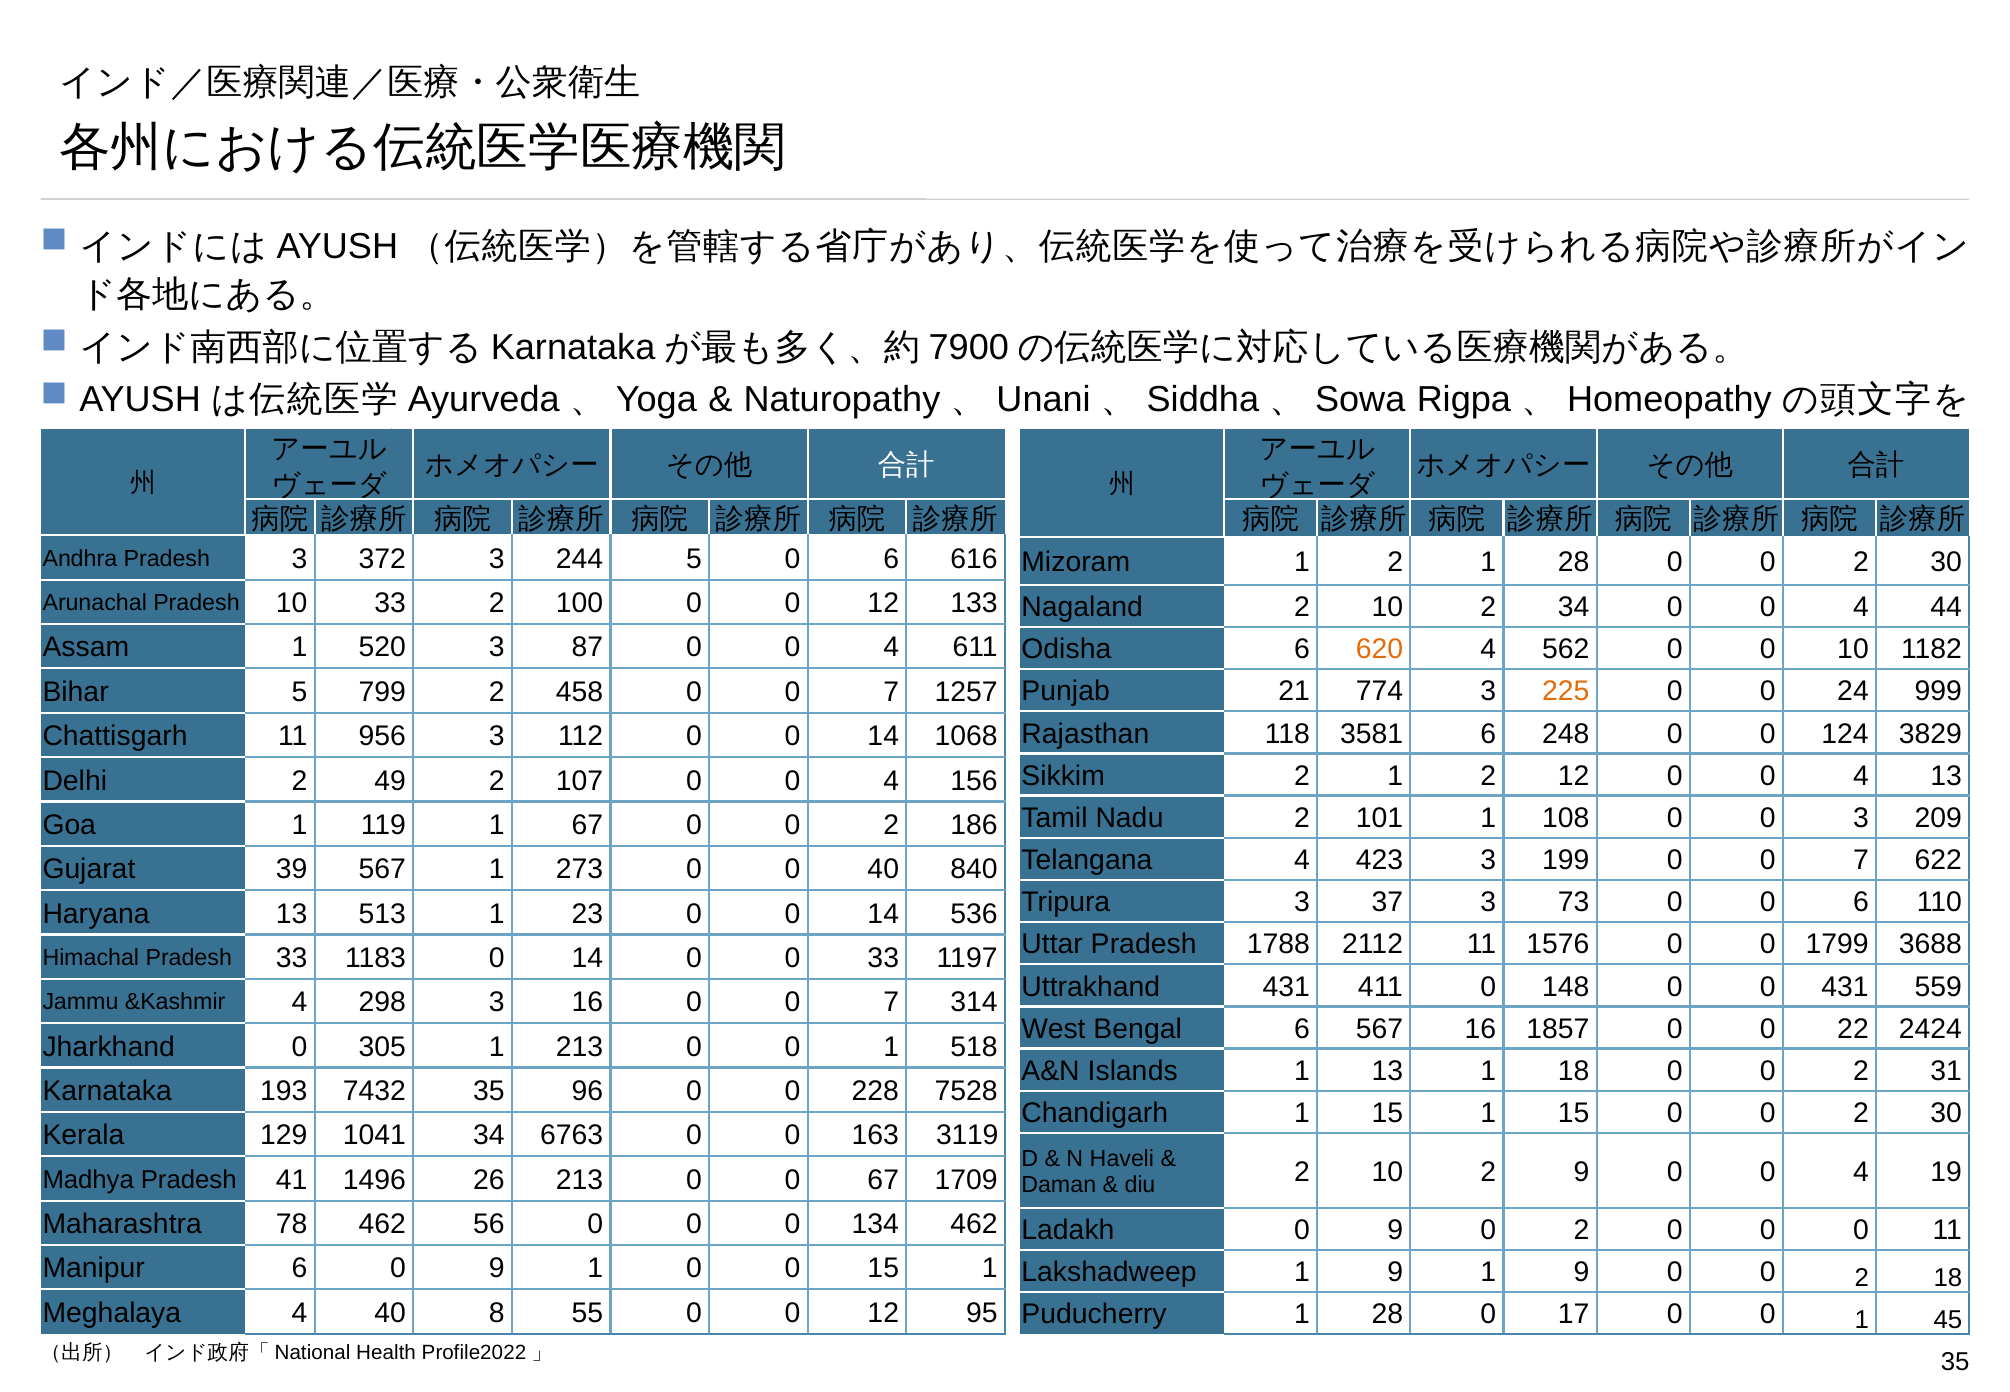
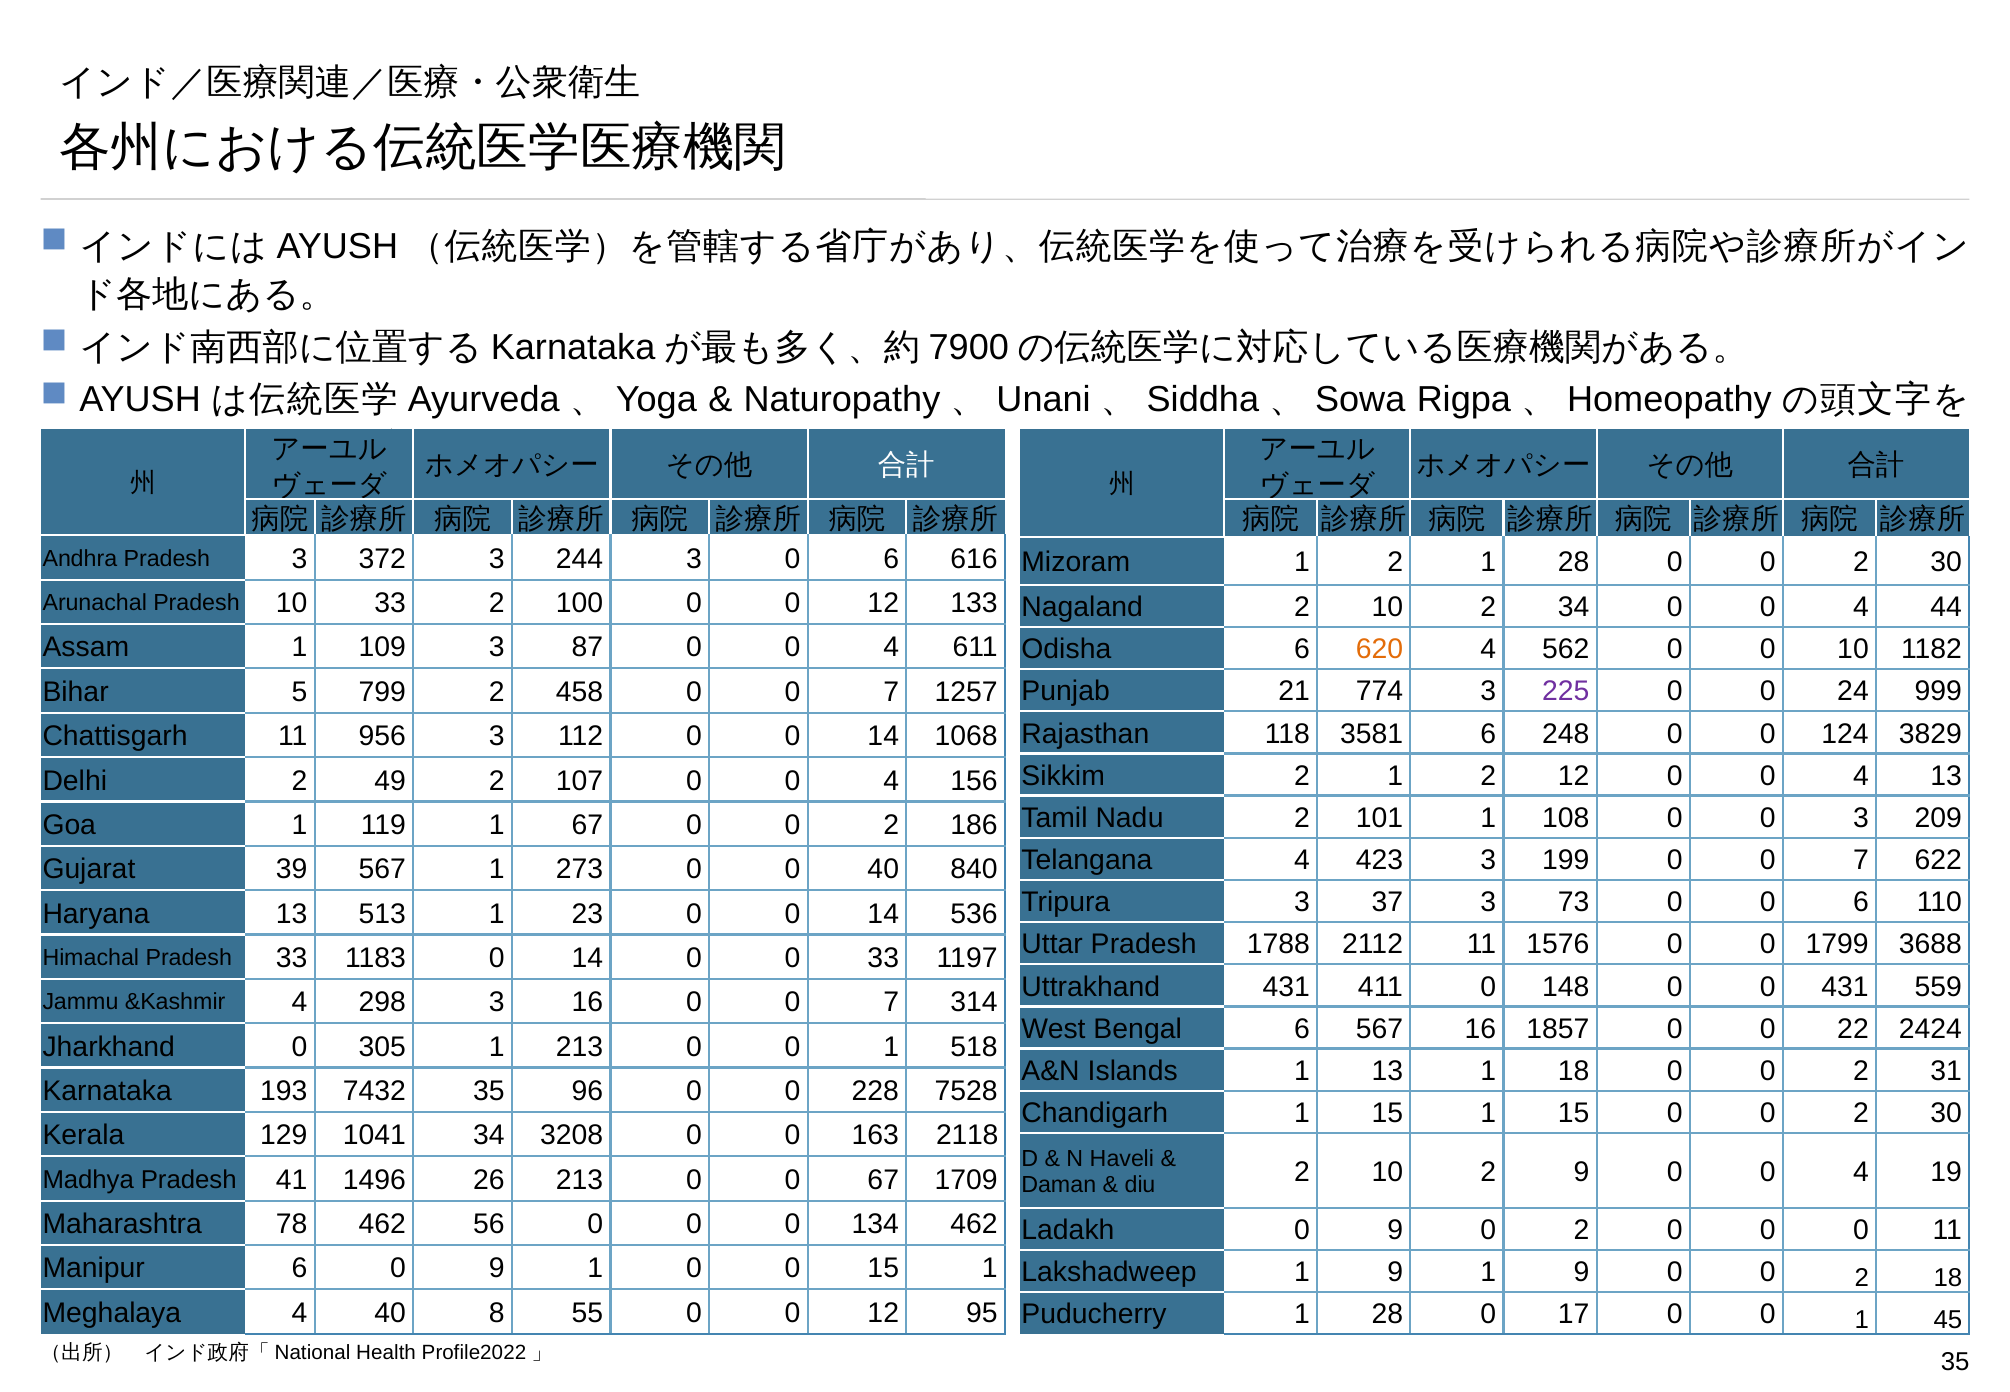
244 5: 5 -> 3 (694, 559)
520: 520 -> 109 (382, 647)
225 colour: orange -> purple (1566, 691)
6763: 6763 -> 3208 (572, 1135)
3119: 3119 -> 2118 (967, 1135)
